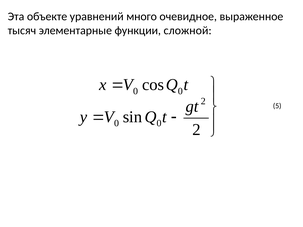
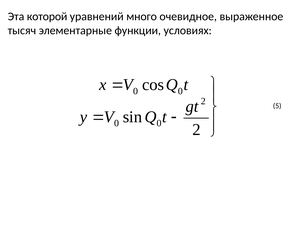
объекте: объекте -> которой (47, 16)
сложной: сложной -> условиях (188, 31)
